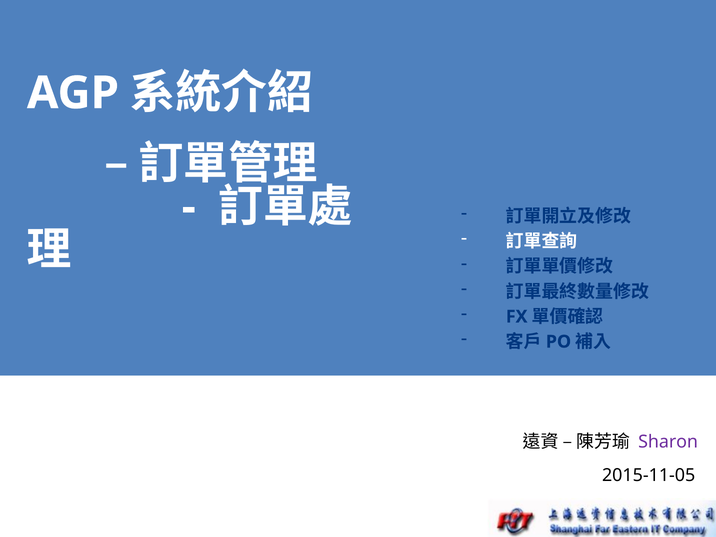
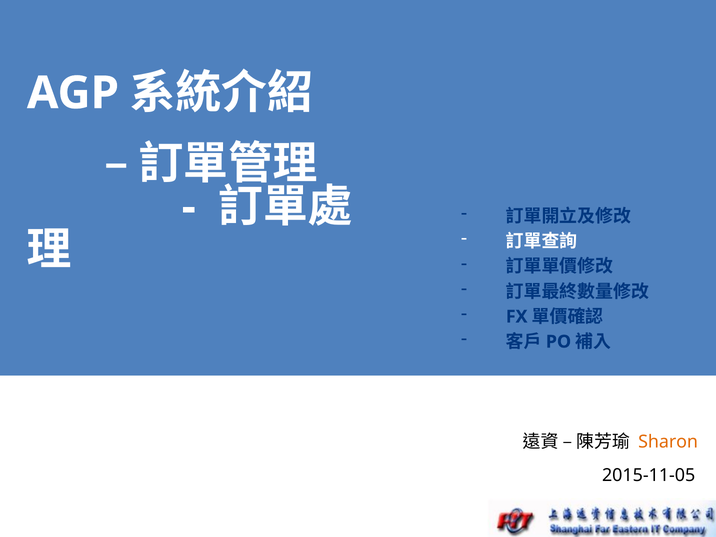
Sharon colour: purple -> orange (668, 442)
